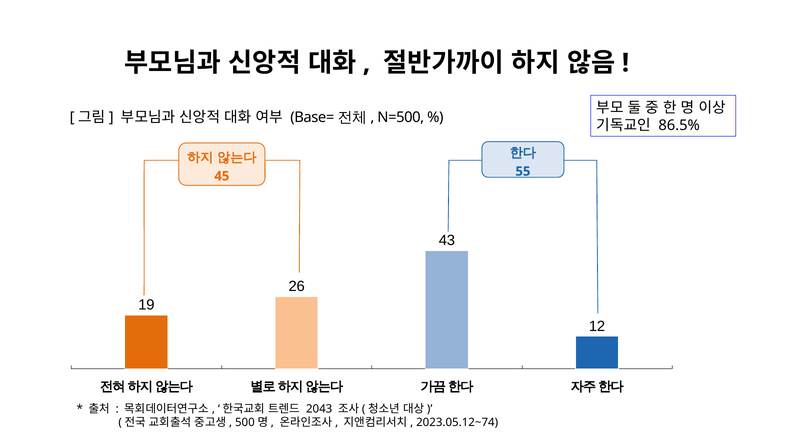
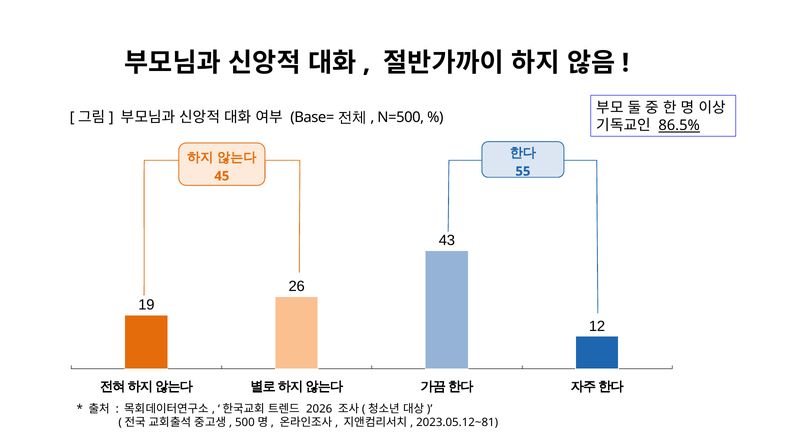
86.5% underline: none -> present (679, 126)
2043: 2043 -> 2026 (319, 409)
2023.05.12~74: 2023.05.12~74 -> 2023.05.12~81 (457, 422)
